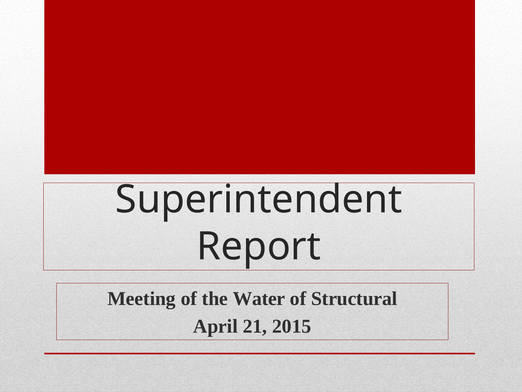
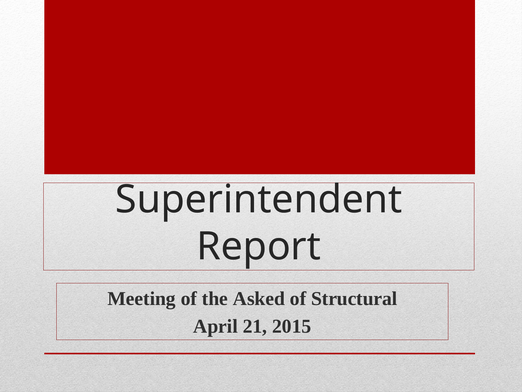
Water: Water -> Asked (259, 298)
